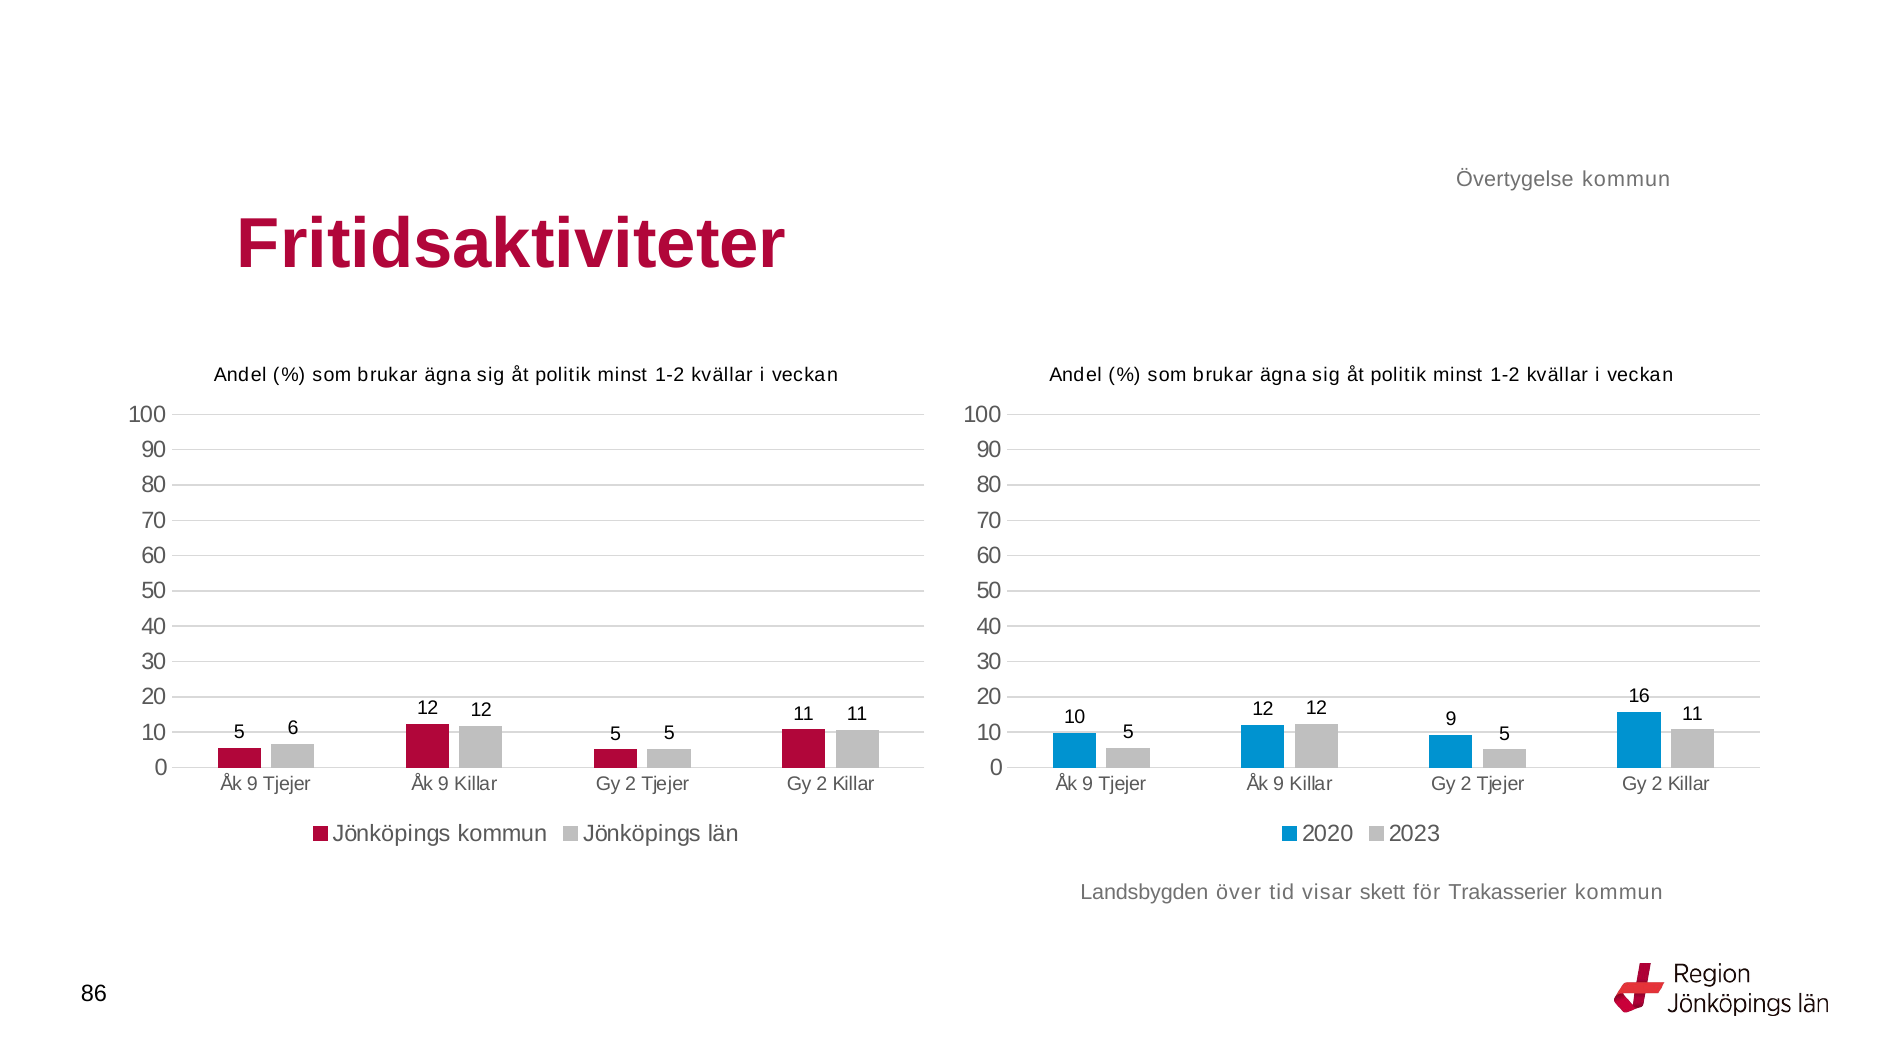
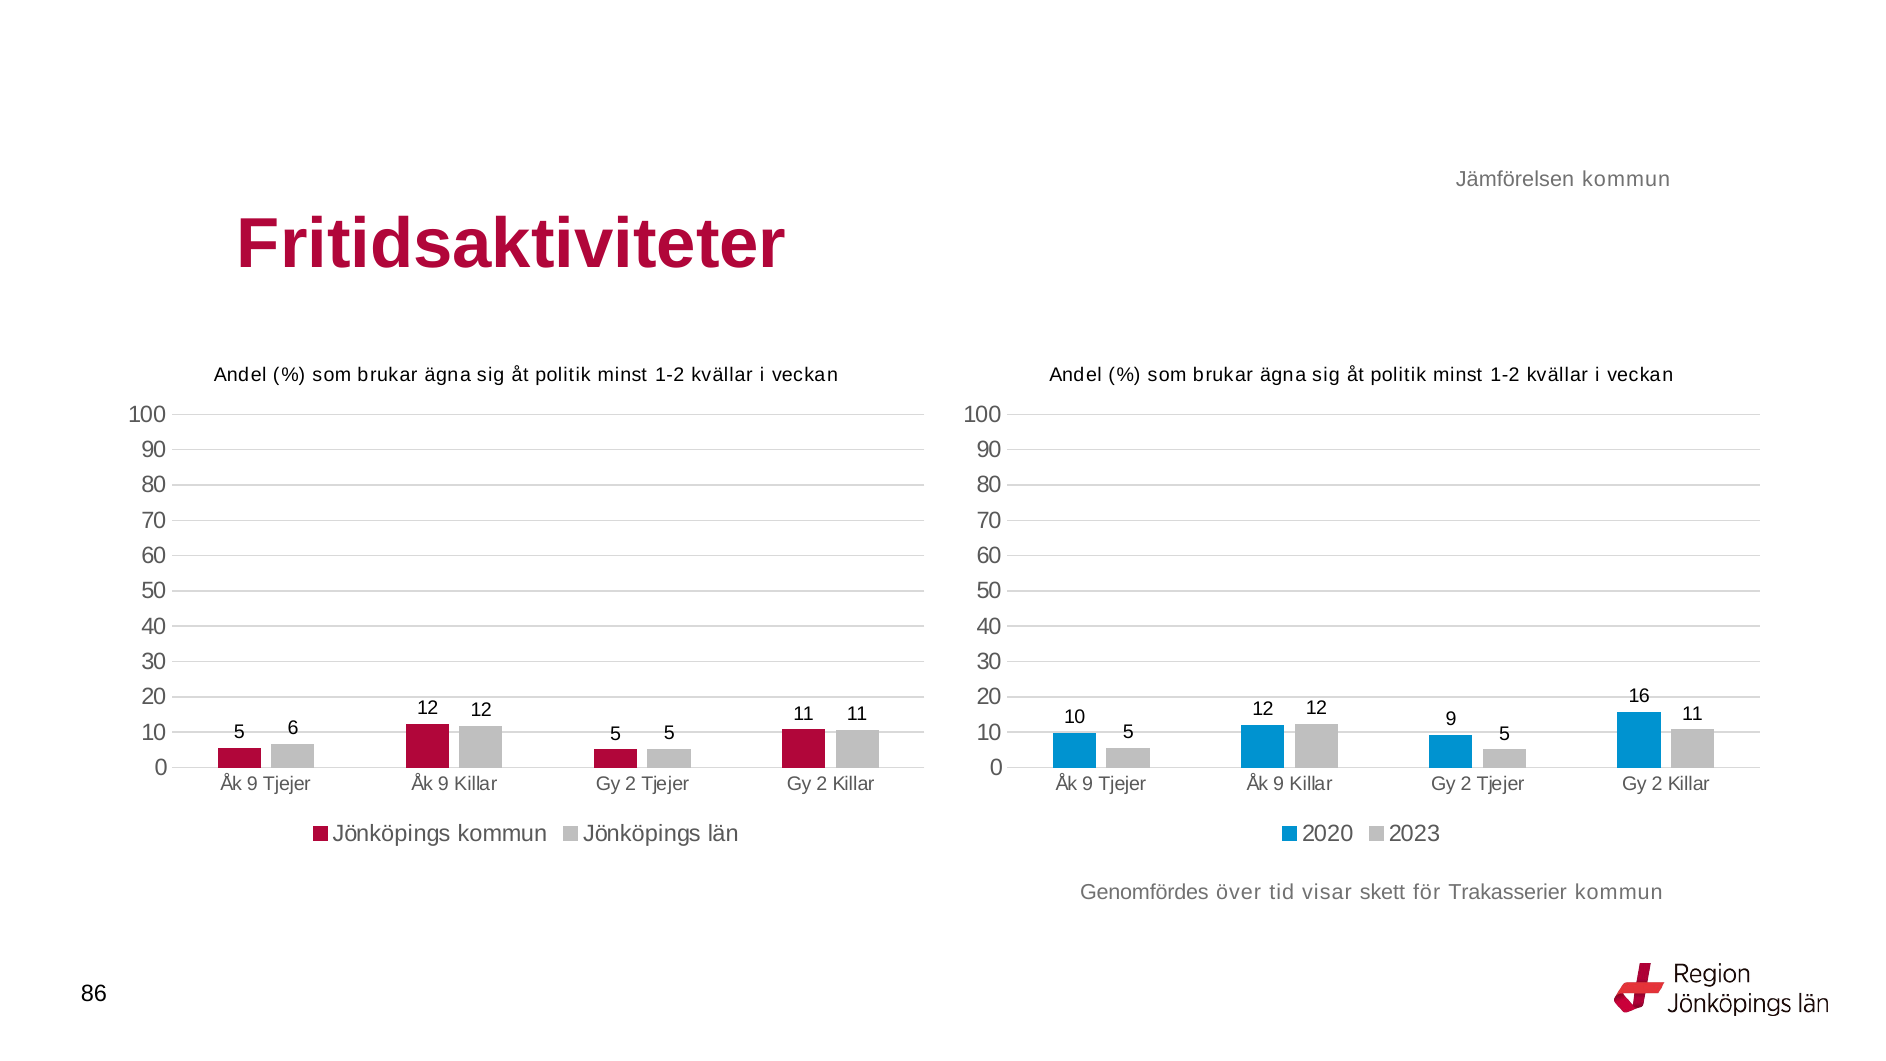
Övertygelse: Övertygelse -> Jämförelsen (1515, 179)
Landsbygden: Landsbygden -> Genomfördes (1144, 892)
